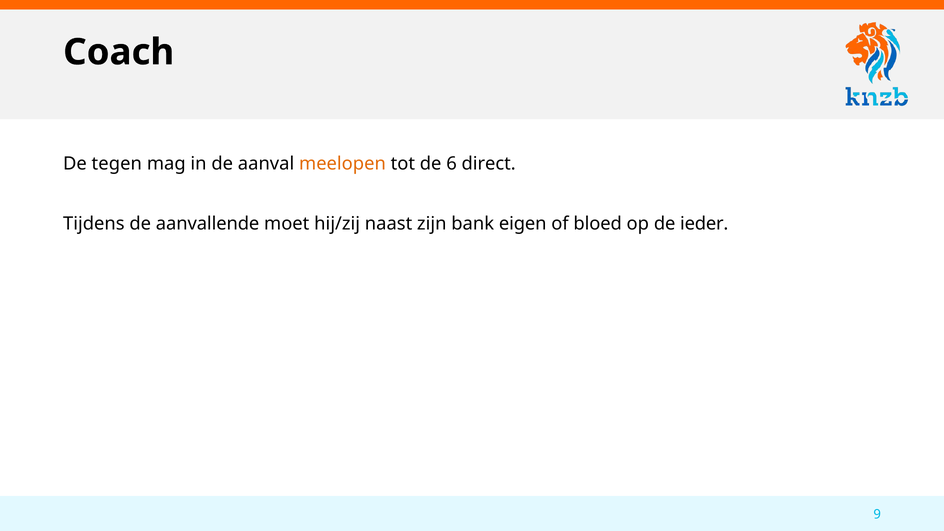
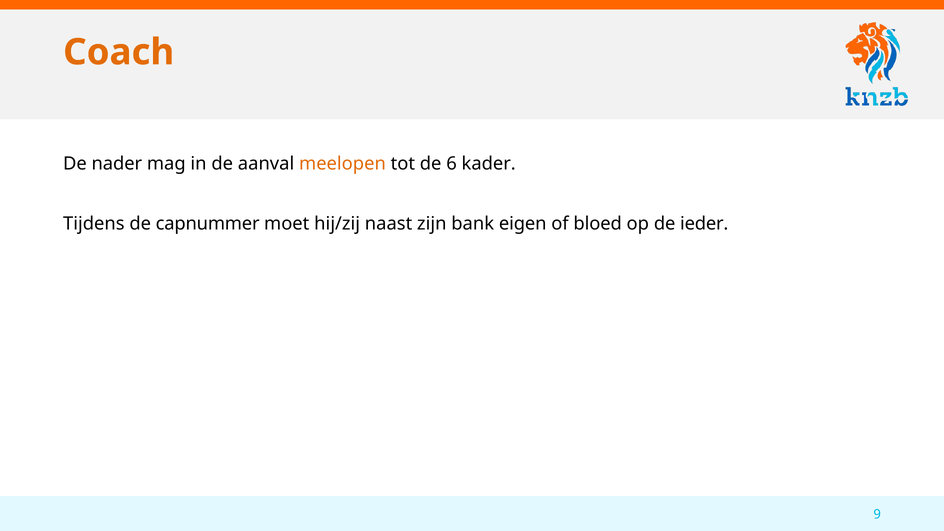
Coach colour: black -> orange (119, 52)
tegen: tegen -> nader (117, 164)
direct: direct -> kader (489, 164)
aanvallende: aanvallende -> capnummer (208, 223)
